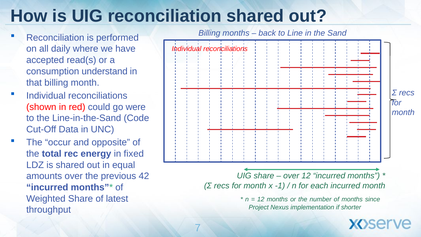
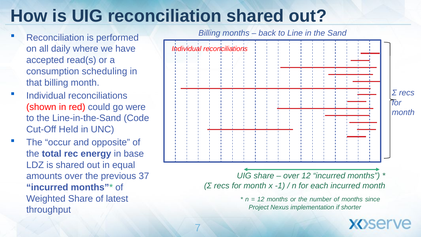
understand: understand -> scheduling (104, 71)
Data: Data -> Held (69, 129)
fixed: fixed -> base (134, 154)
42: 42 -> 37 (144, 176)
